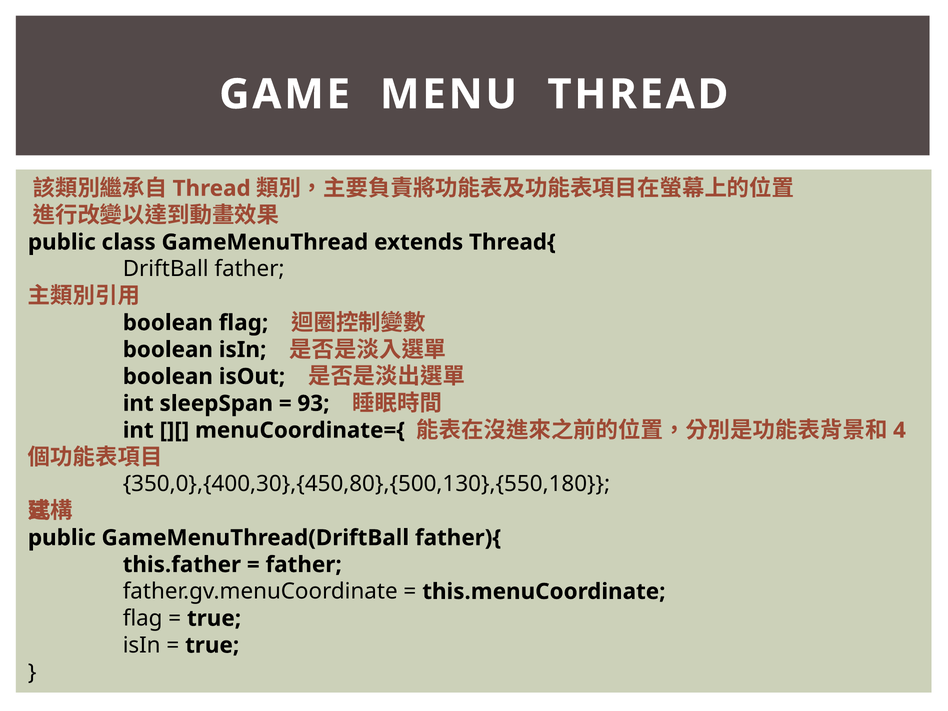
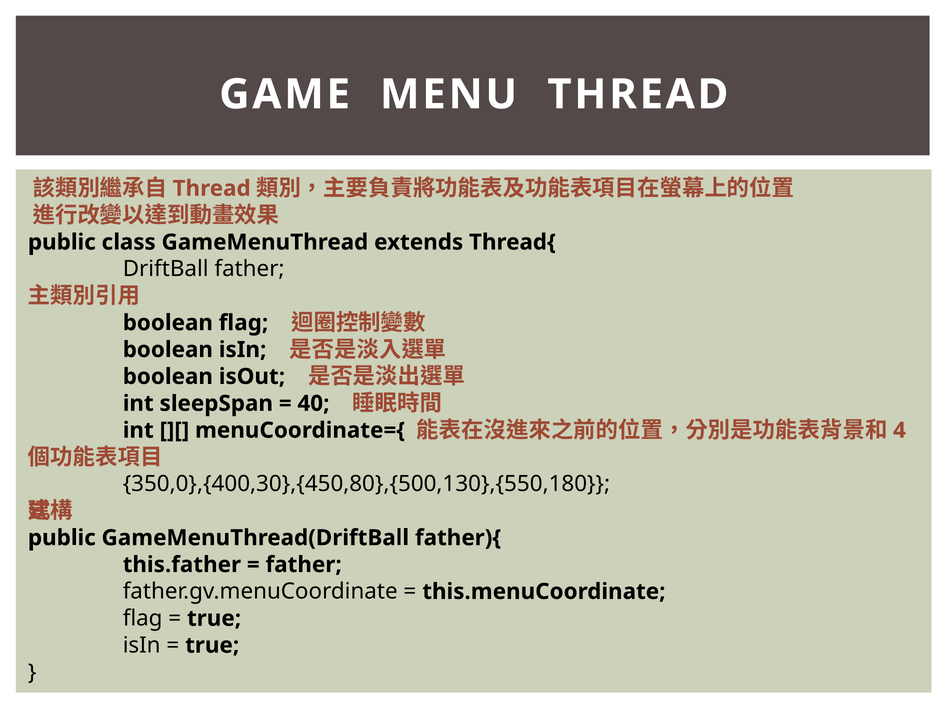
93: 93 -> 40 (313, 403)
